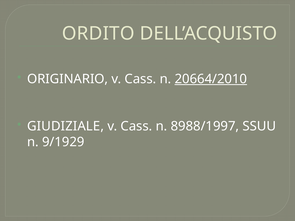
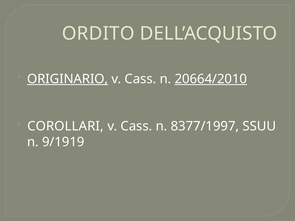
ORIGINARIO underline: none -> present (68, 79)
GIUDIZIALE: GIUDIZIALE -> COROLLARI (65, 126)
8988/1997: 8988/1997 -> 8377/1997 (205, 126)
9/1929: 9/1929 -> 9/1919 (63, 142)
